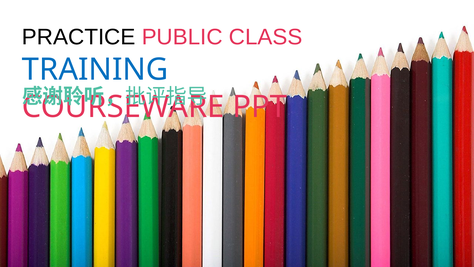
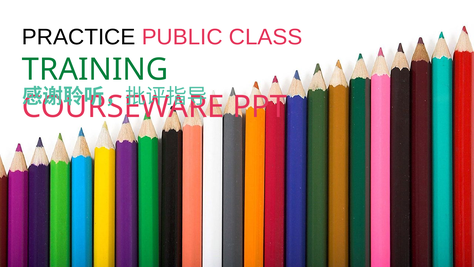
TRAINING colour: blue -> green (95, 70)
